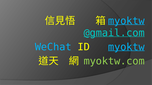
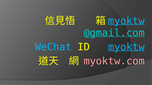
myoktw.com colour: light green -> pink (114, 61)
